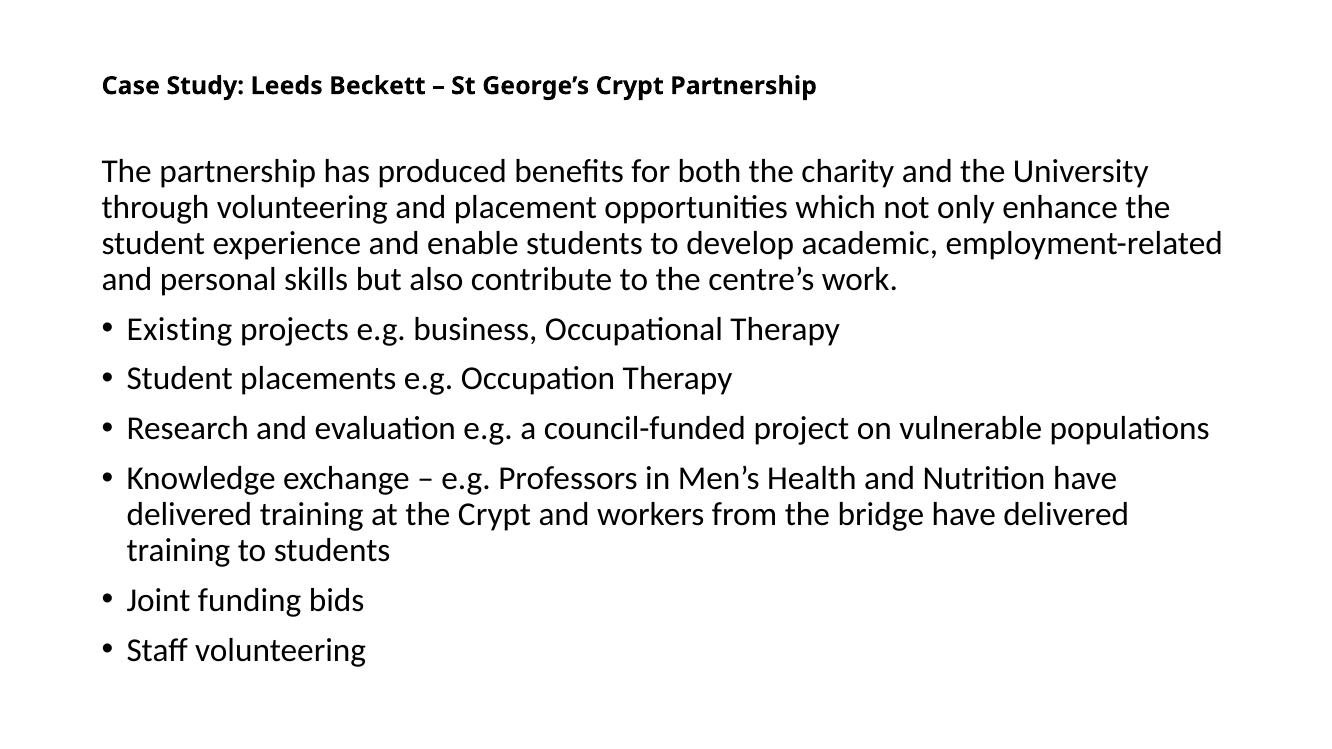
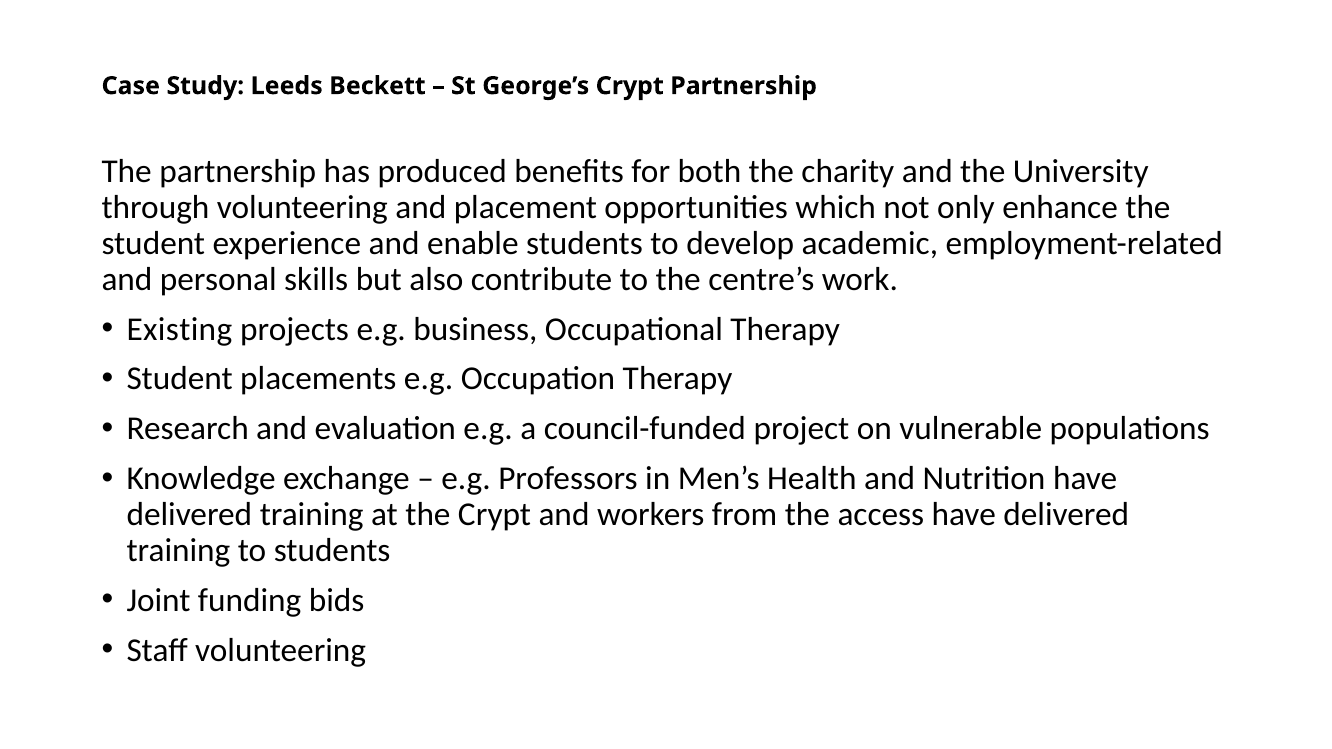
bridge: bridge -> access (881, 515)
